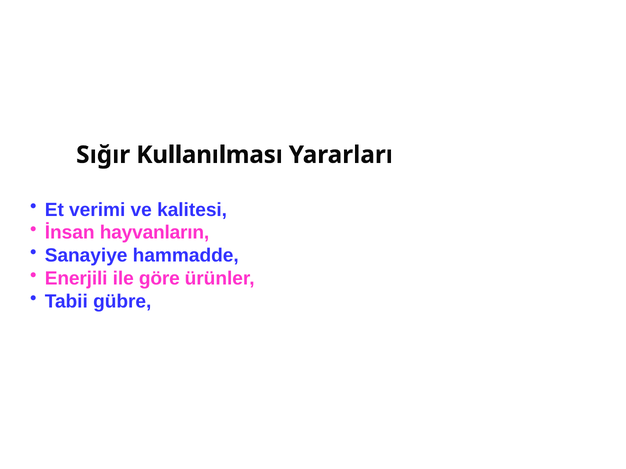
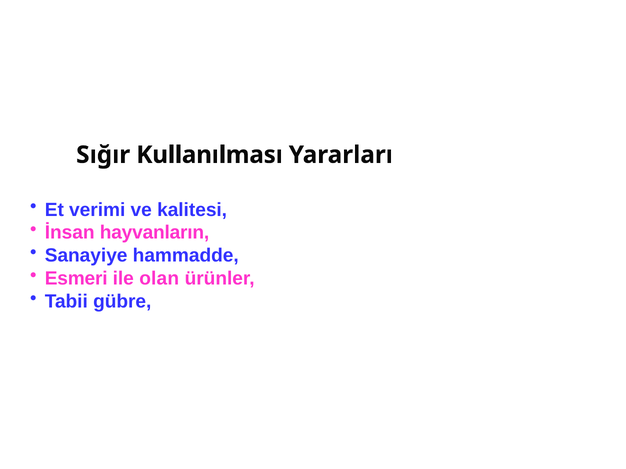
Enerjili: Enerjili -> Esmeri (76, 279)
göre: göre -> olan (159, 279)
